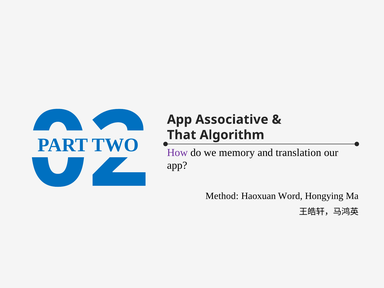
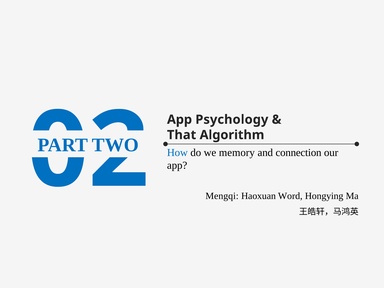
Associative: Associative -> Psychology (232, 120)
How colour: purple -> blue (177, 153)
translation: translation -> connection (299, 153)
Method: Method -> Mengqi (222, 196)
